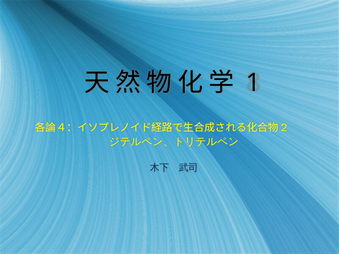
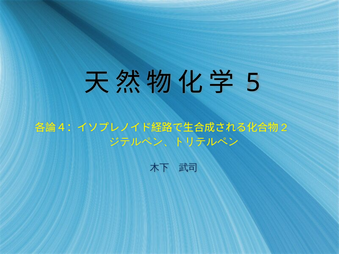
1: 1 -> 5 (253, 83)
